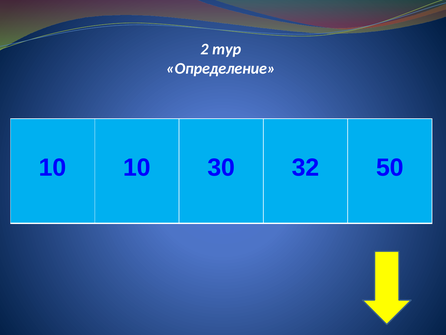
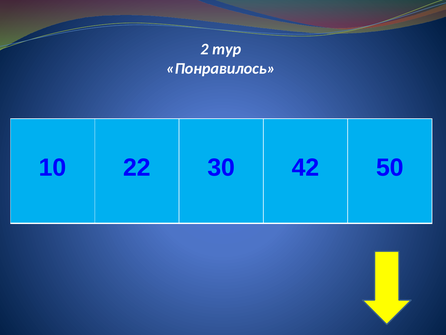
Определение: Определение -> Понравилось (221, 68)
10 10: 10 -> 22 (137, 168)
32: 32 -> 42 (306, 168)
